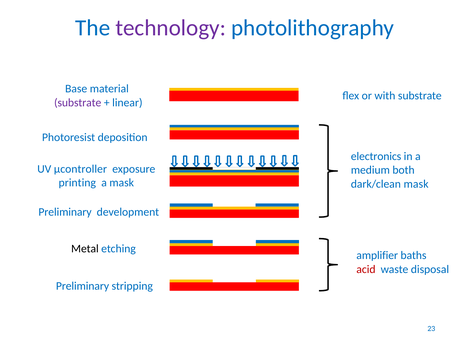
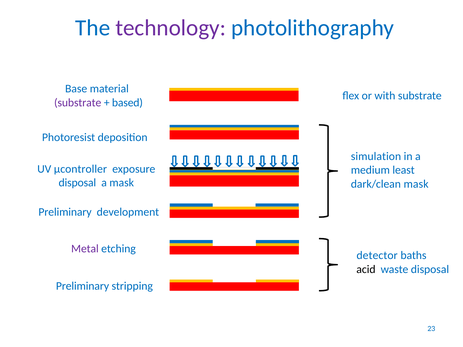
linear: linear -> based (127, 103)
electronics: electronics -> simulation (376, 156)
both: both -> least (404, 170)
printing: printing -> disposal (77, 183)
Metal colour: black -> purple (85, 249)
amplifier: amplifier -> detector (377, 256)
acid colour: red -> black (366, 269)
